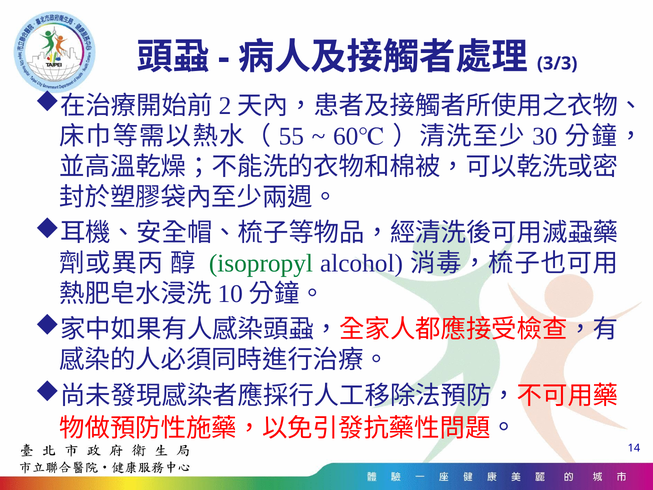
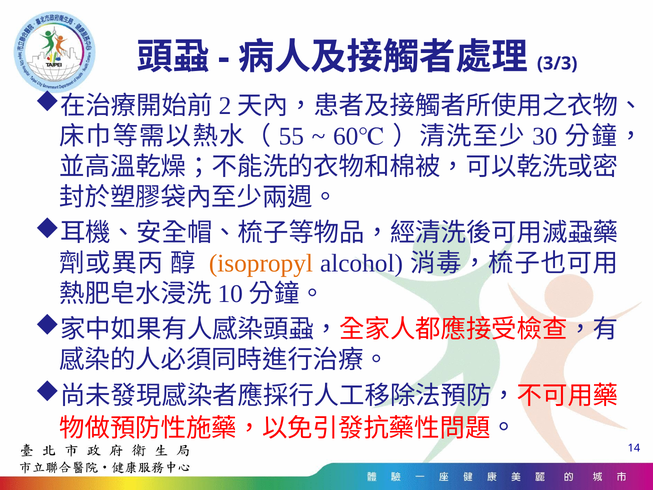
isopropyl colour: green -> orange (261, 263)
